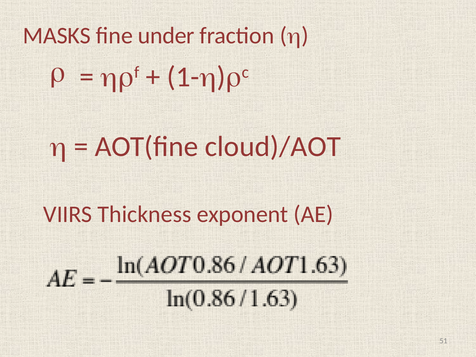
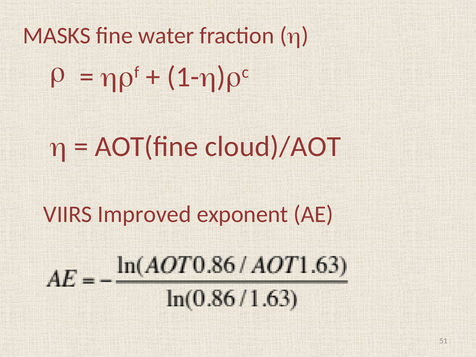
under: under -> water (166, 36)
Thickness: Thickness -> Improved (144, 214)
